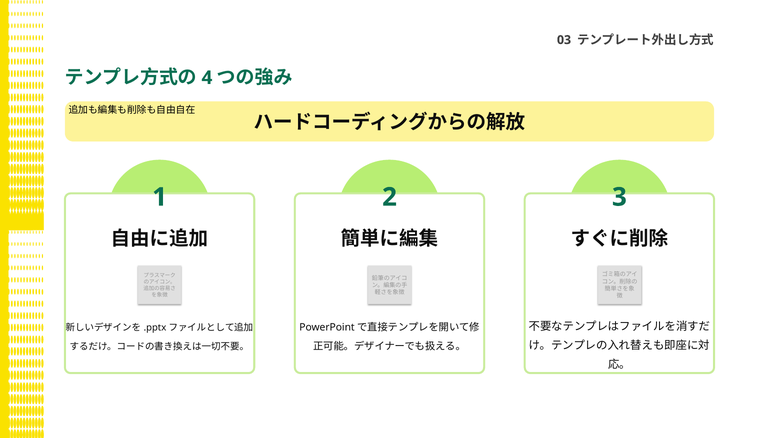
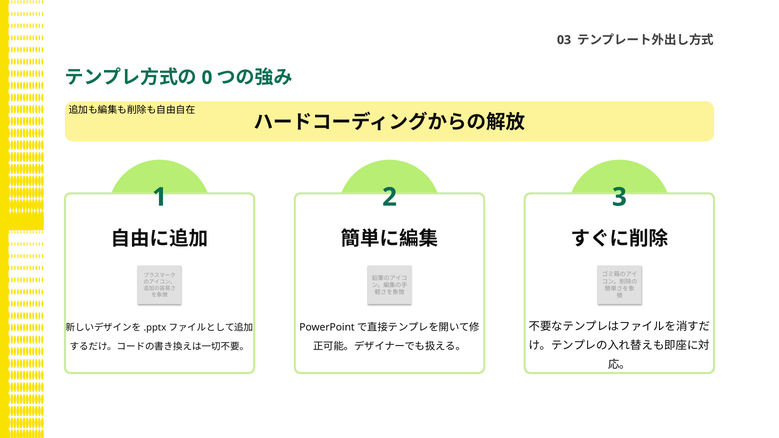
4: 4 -> 0 (207, 78)
